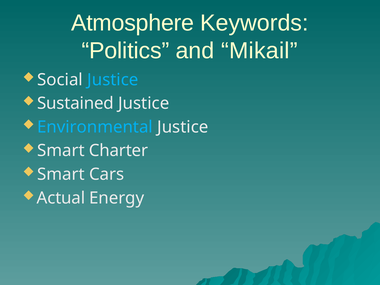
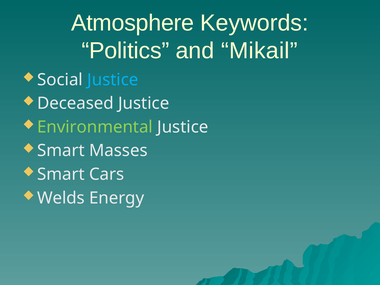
Sustained: Sustained -> Deceased (75, 103)
Environmental colour: light blue -> light green (95, 127)
Charter: Charter -> Masses (118, 151)
Actual: Actual -> Welds (61, 198)
